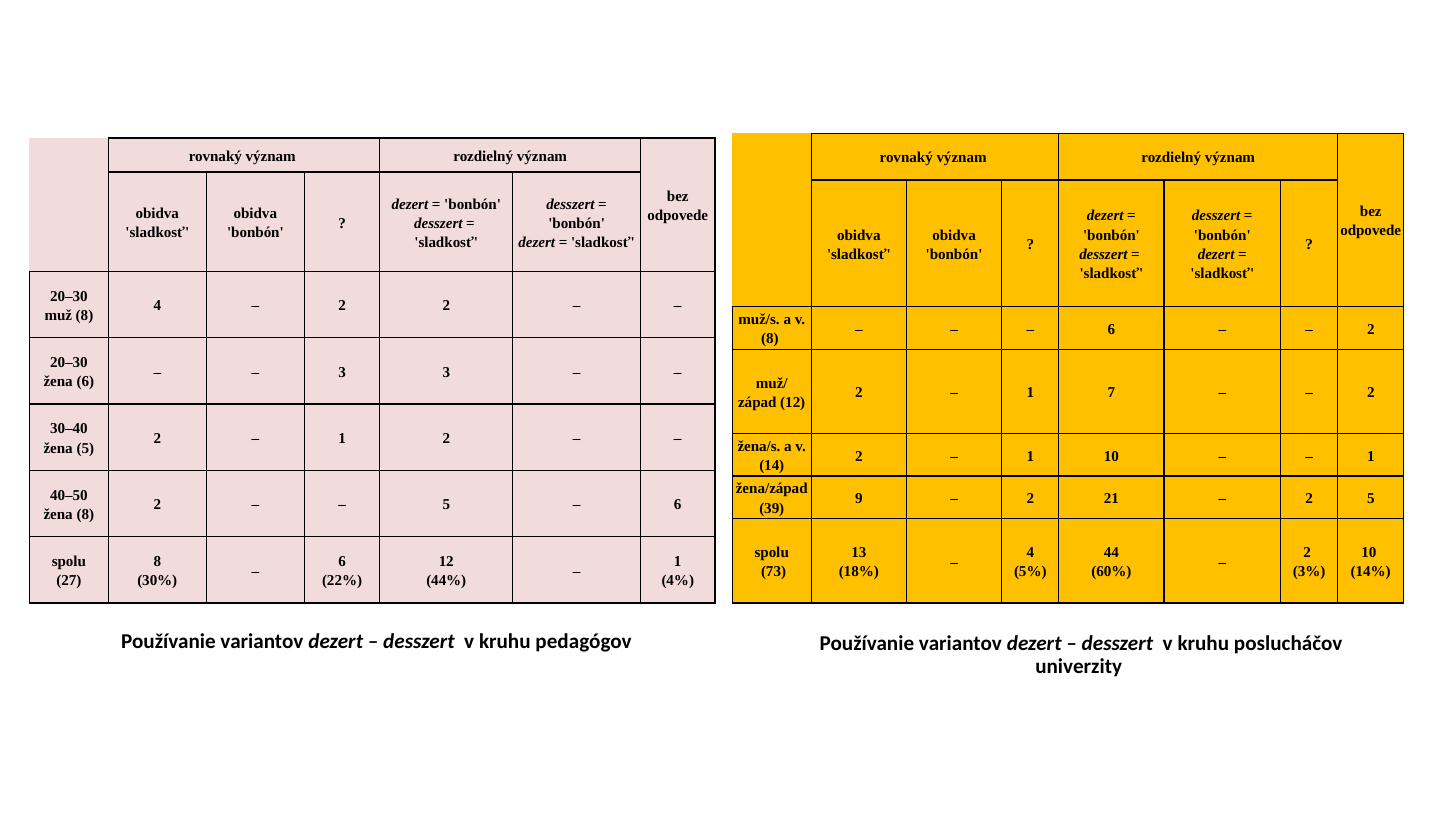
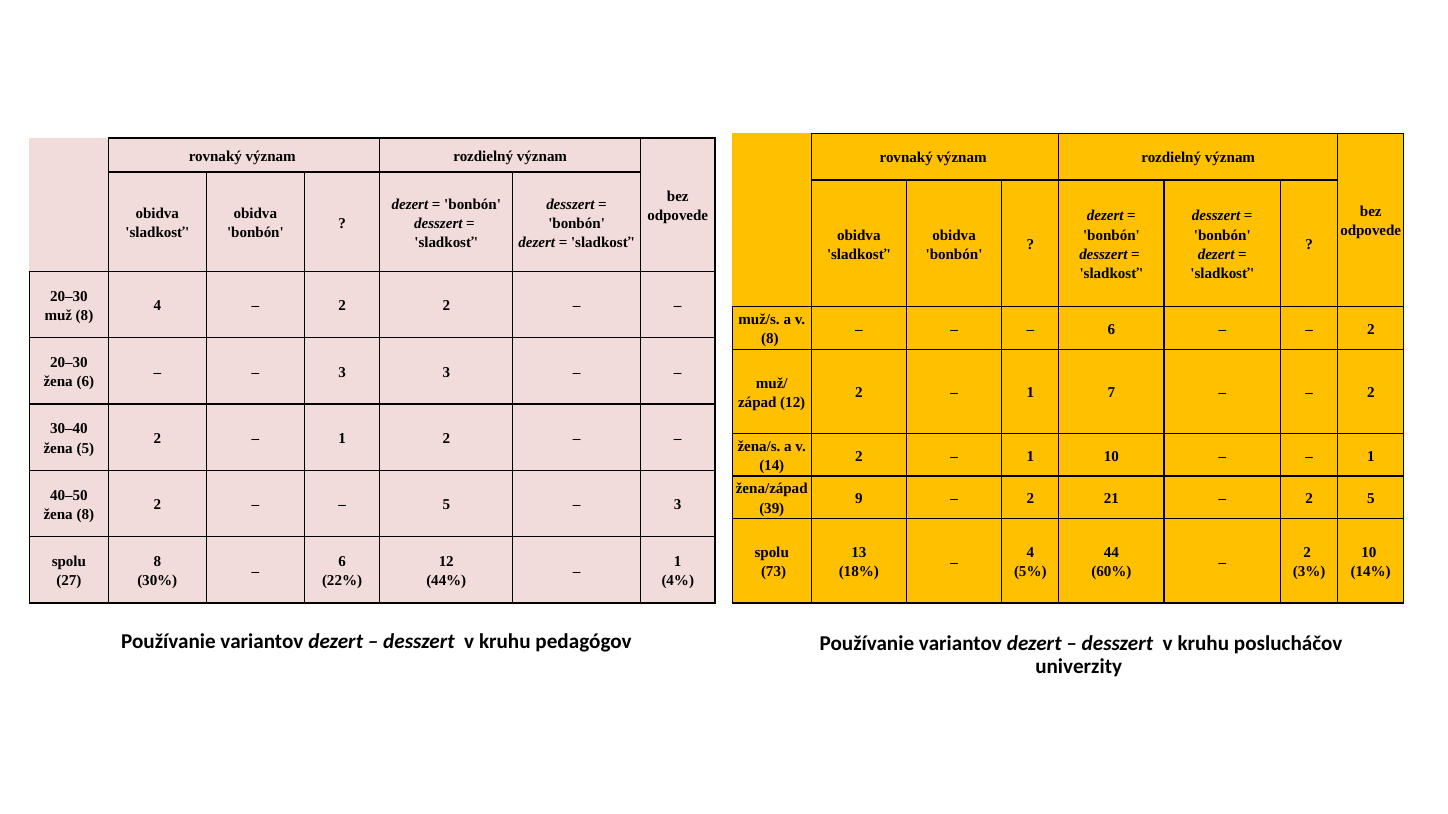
6: 6 -> 3 (678, 505)
